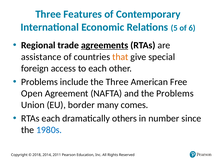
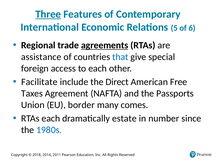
Three underline: none -> present (48, 14)
that colour: orange -> blue (120, 57)
Problems: Problems -> Facilitate (39, 82)
the Three: Three -> Direct (117, 82)
Open: Open -> Taxes (32, 93)
the Problems: Problems -> Passports (175, 93)
others: others -> estate (124, 118)
